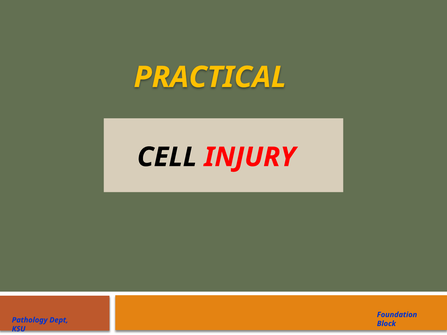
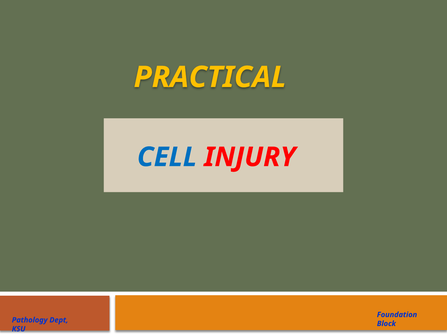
CELL colour: black -> blue (167, 157)
